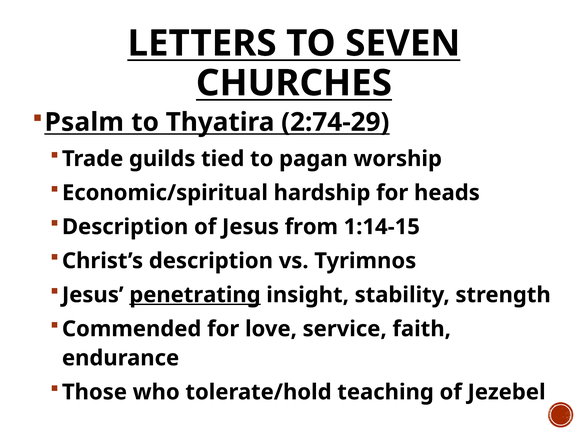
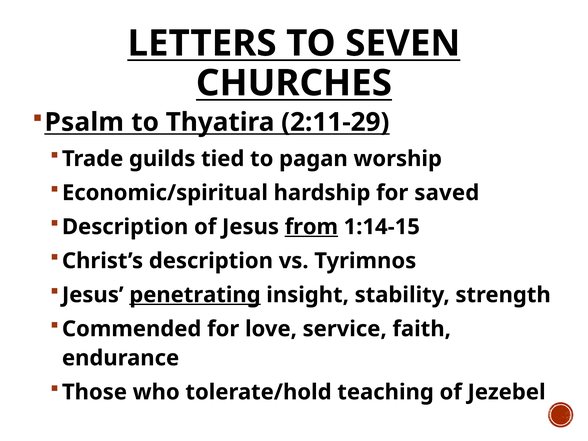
2:74-29: 2:74-29 -> 2:11-29 (335, 122)
heads: heads -> saved (447, 193)
from underline: none -> present (311, 227)
